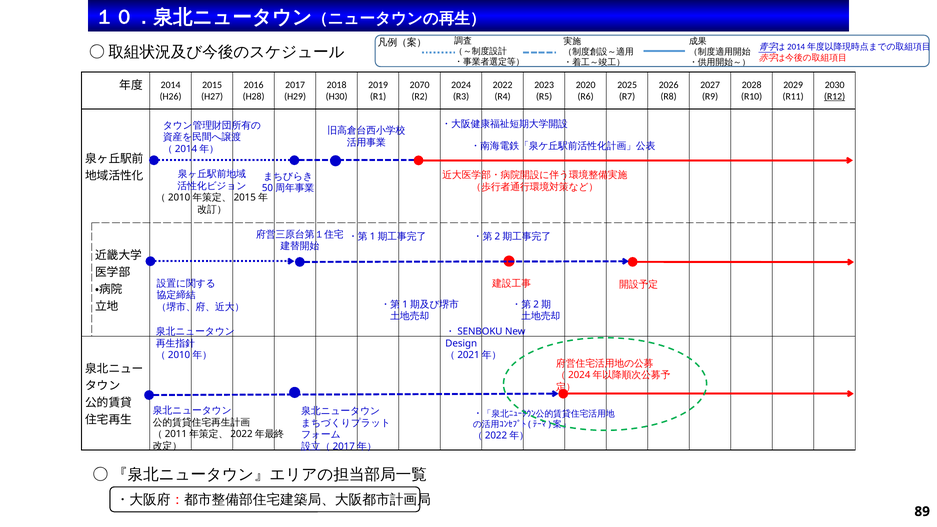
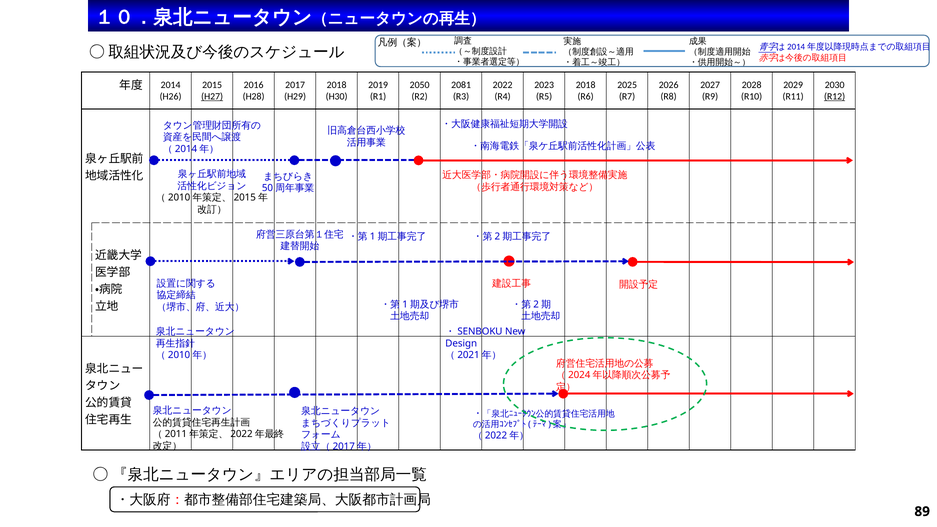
2070: 2070 -> 2050 (420, 85)
2024: 2024 -> 2081 (461, 85)
2020: 2020 -> 2018 (586, 85)
H27 underline: none -> present (212, 97)
